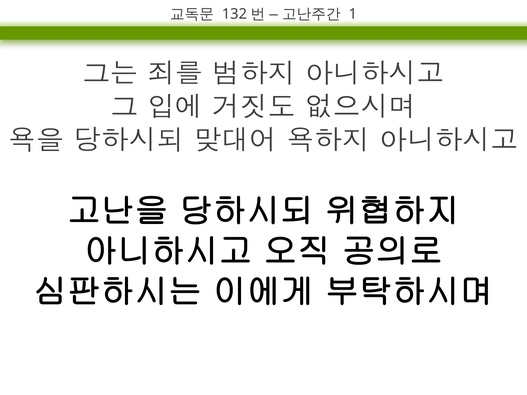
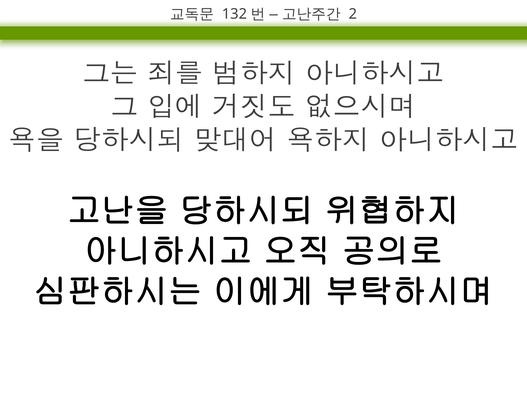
1: 1 -> 2 (353, 14)
